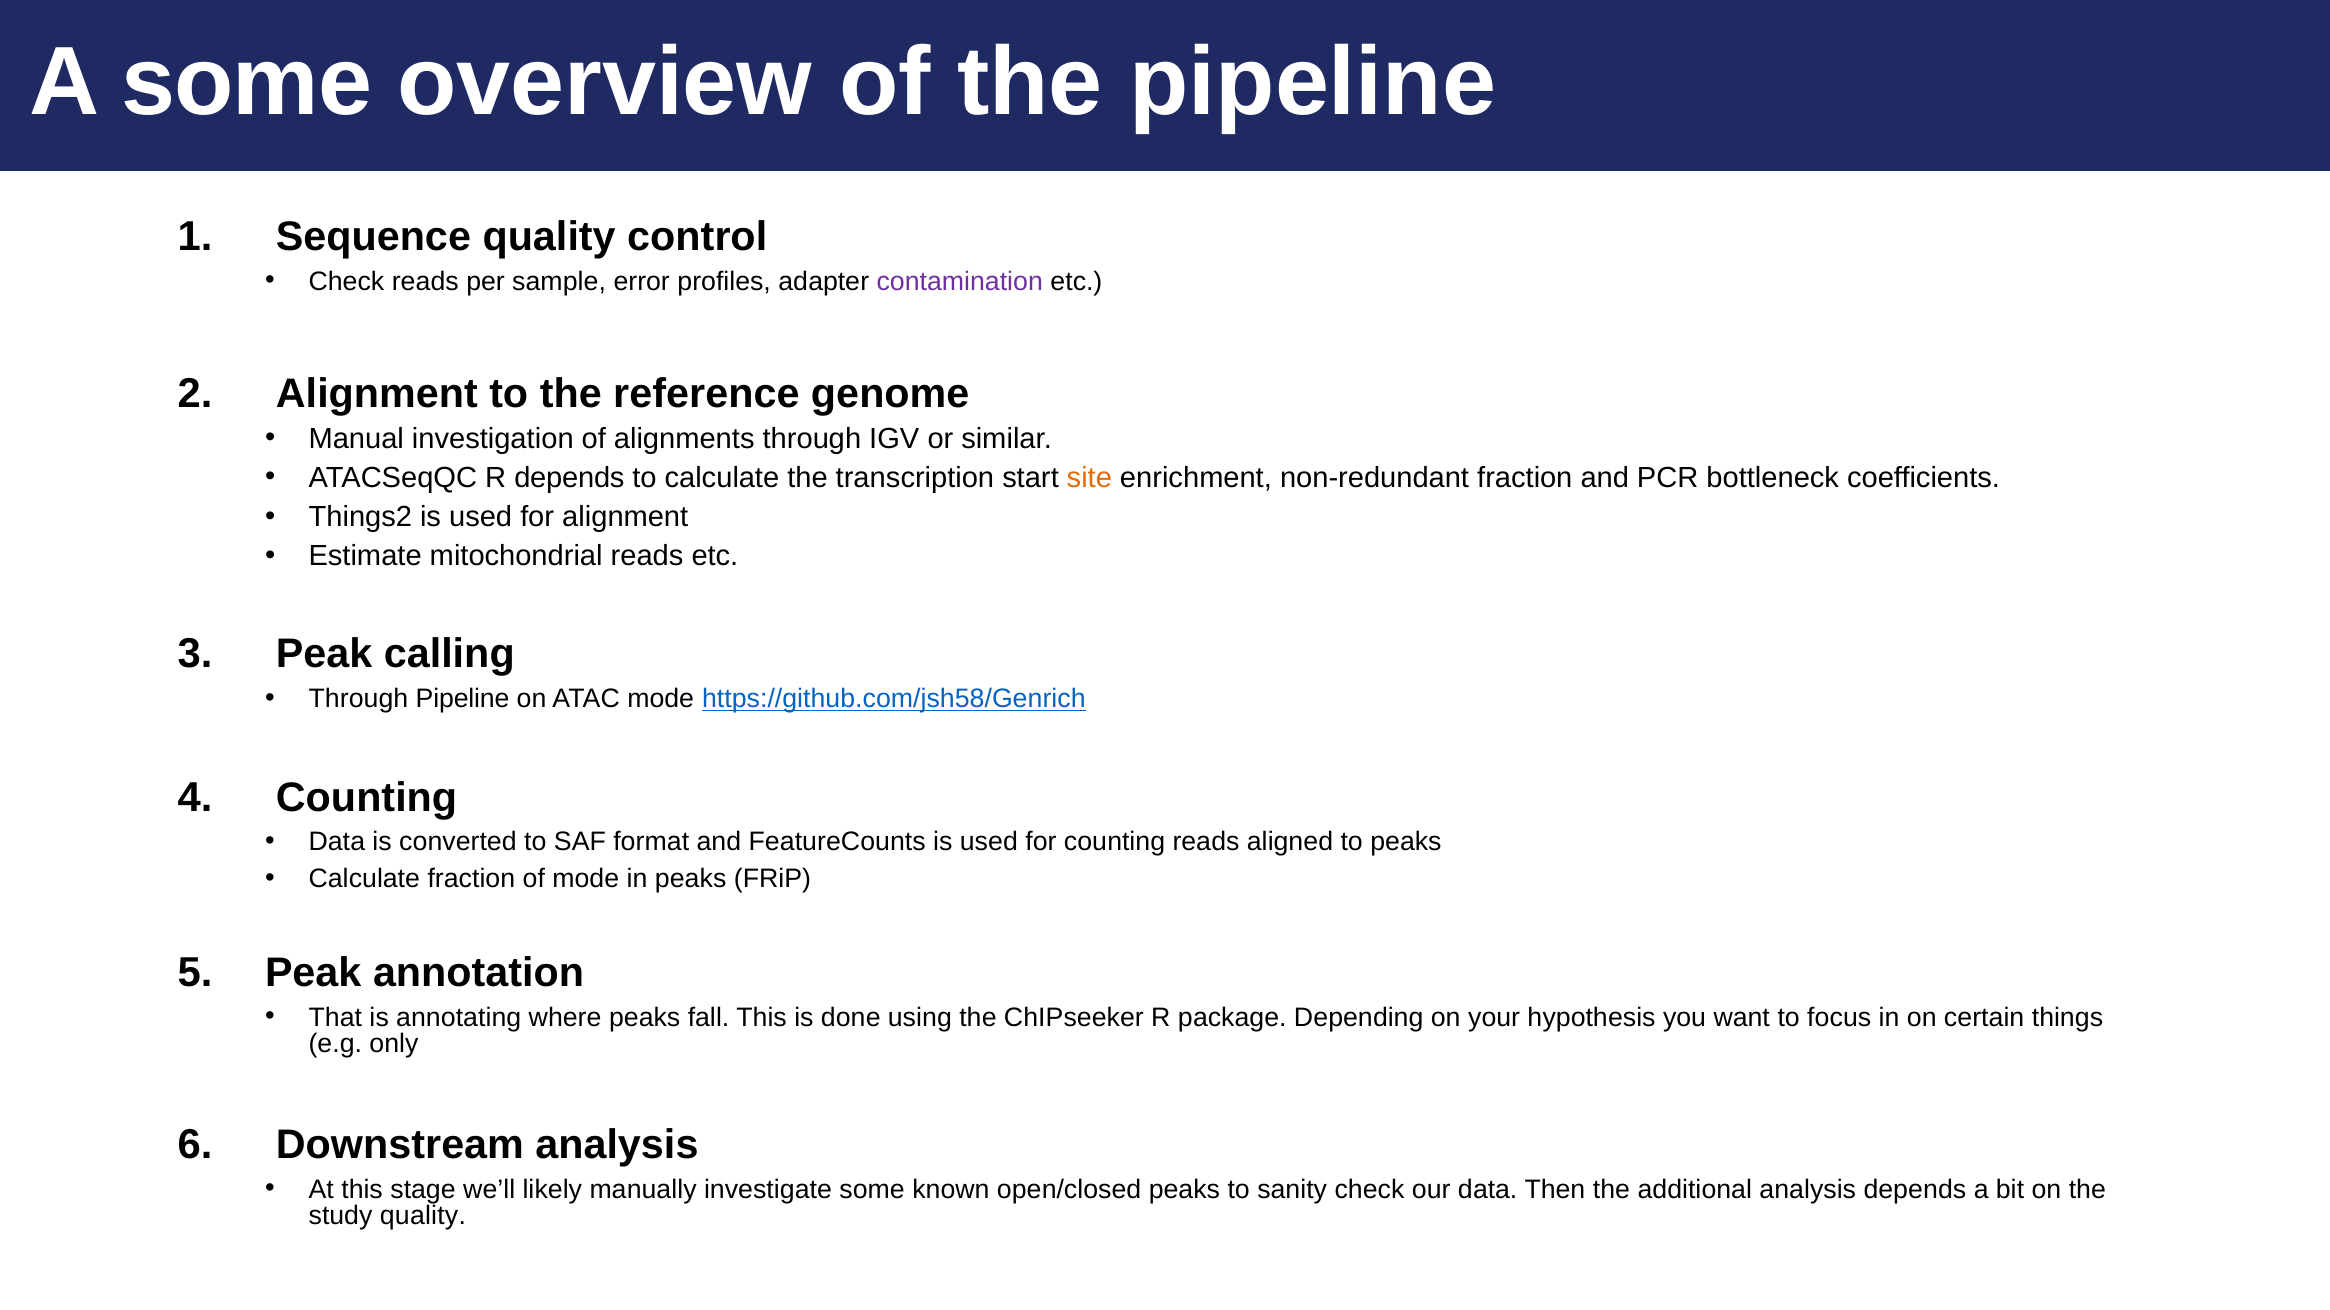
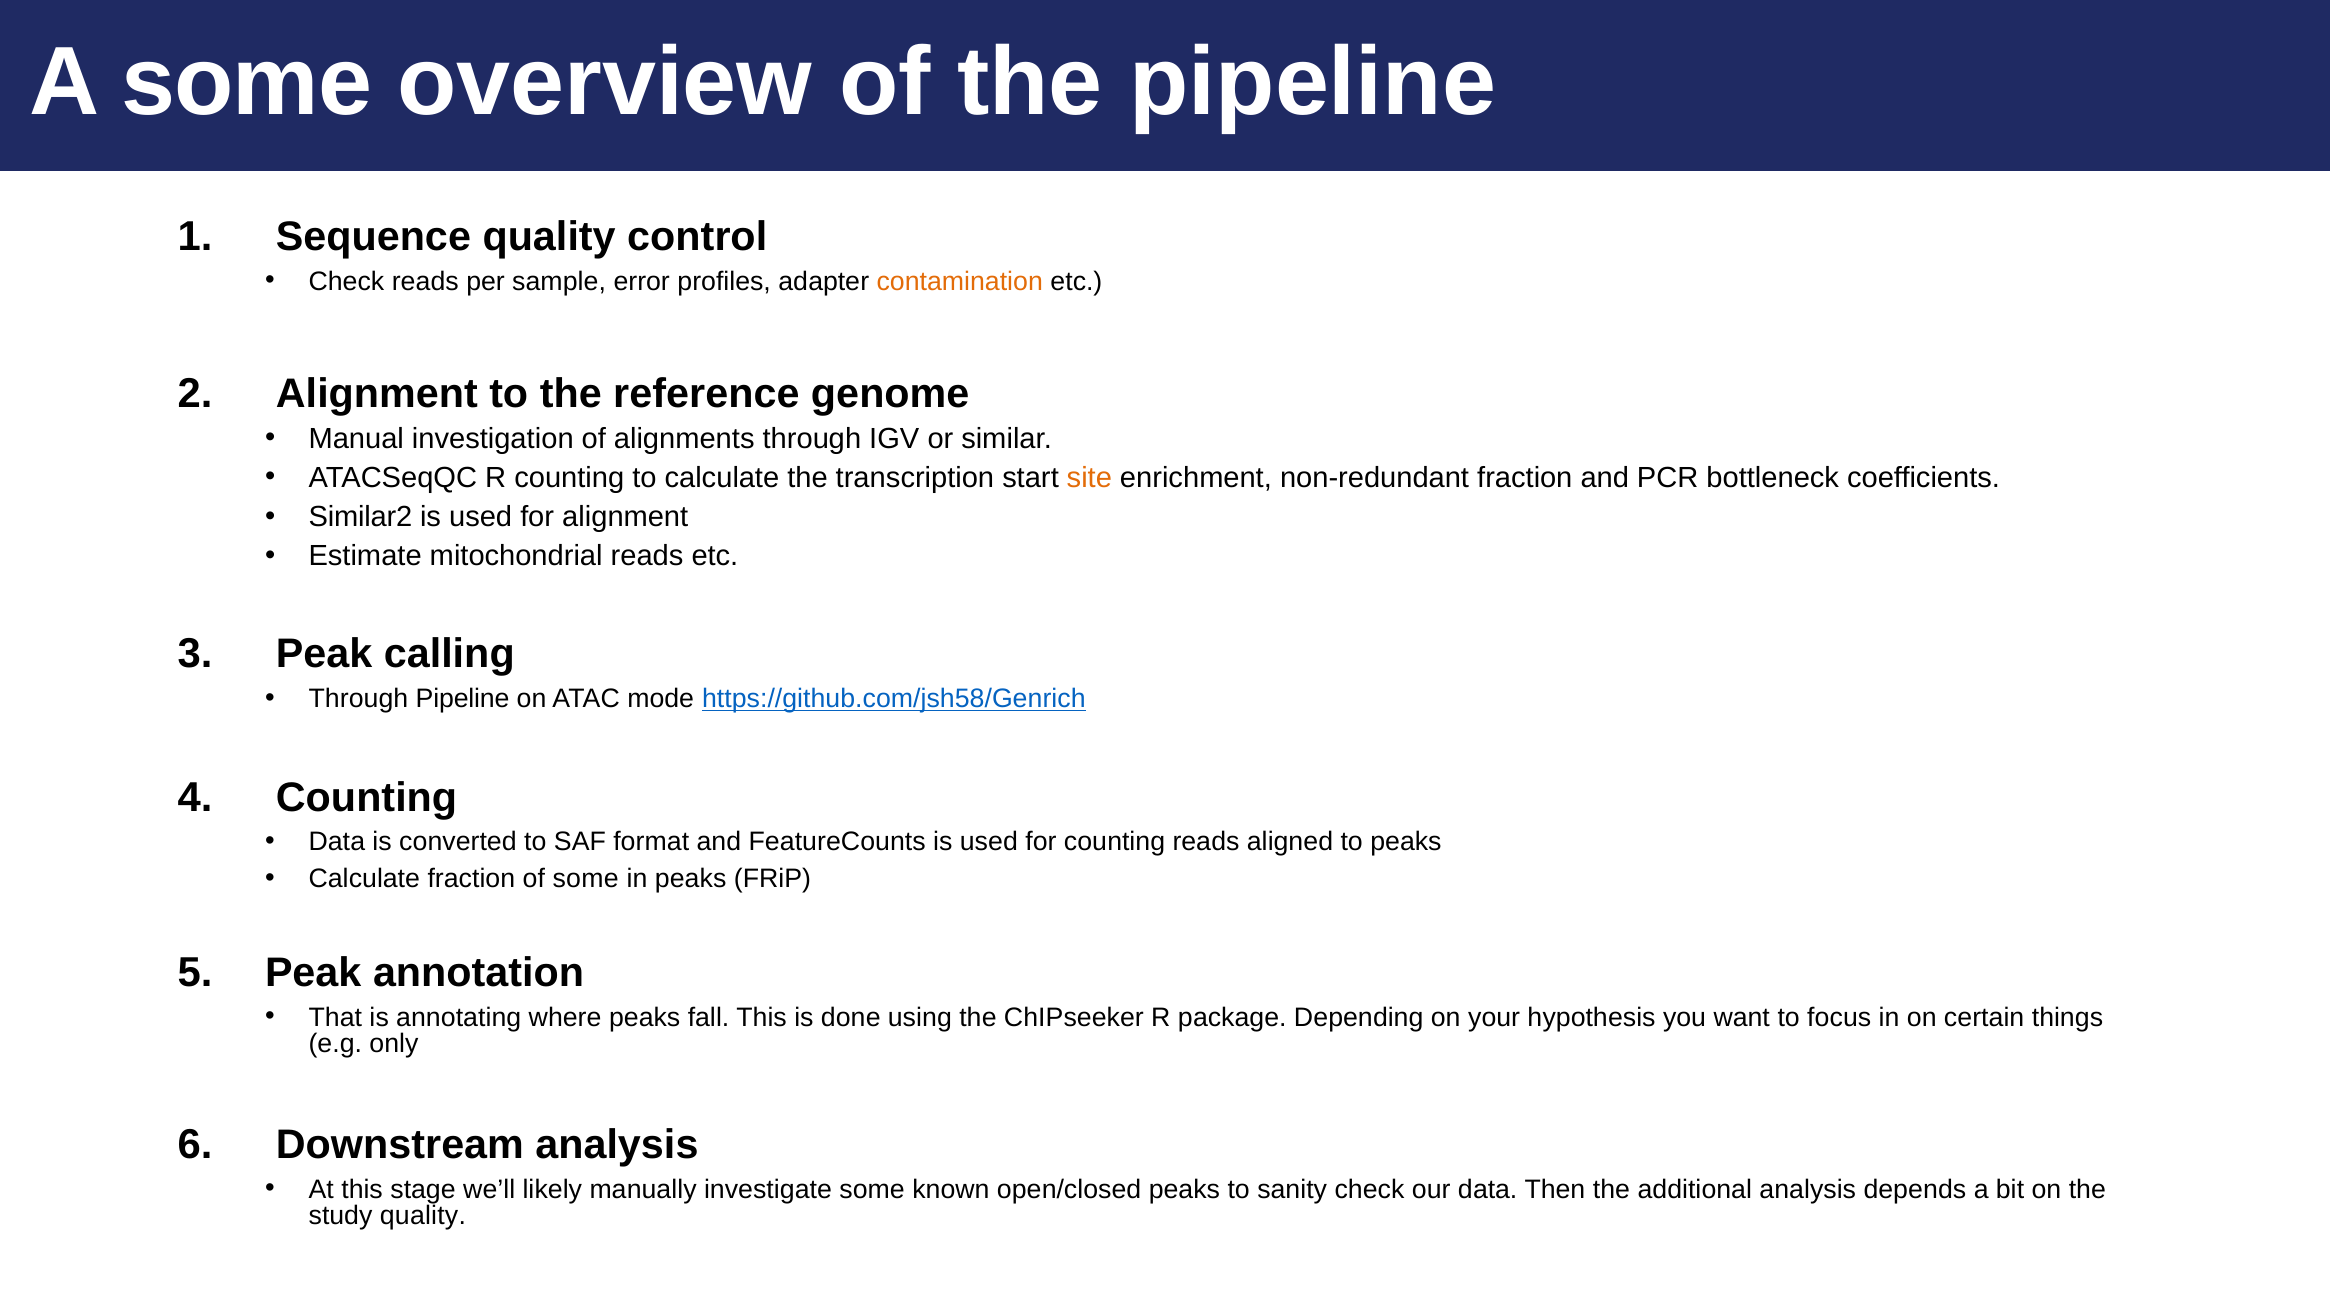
contamination colour: purple -> orange (960, 281)
R depends: depends -> counting (569, 478)
Things2: Things2 -> Similar2 (361, 517)
of mode: mode -> some (586, 879)
